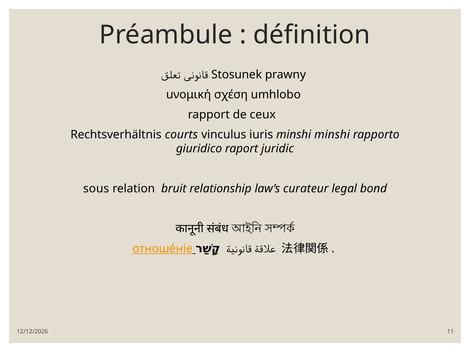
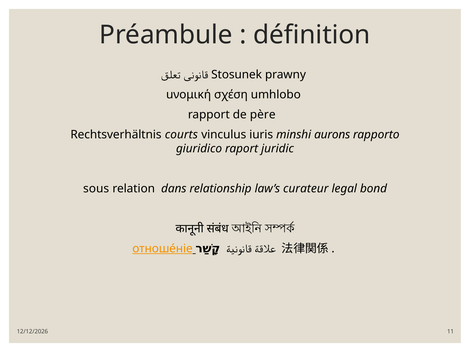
ceux: ceux -> père (263, 115)
minshi minshi: minshi -> aurons (332, 135)
bruit: bruit -> dans (174, 189)
